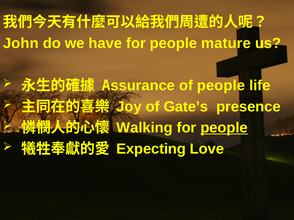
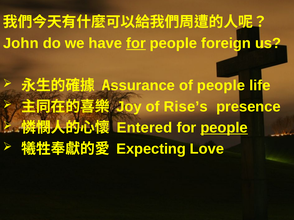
for underline: none -> present (136, 43)
mature: mature -> foreign (226, 43)
Gate’s: Gate’s -> Rise’s (186, 107)
Walking: Walking -> Entered (144, 128)
